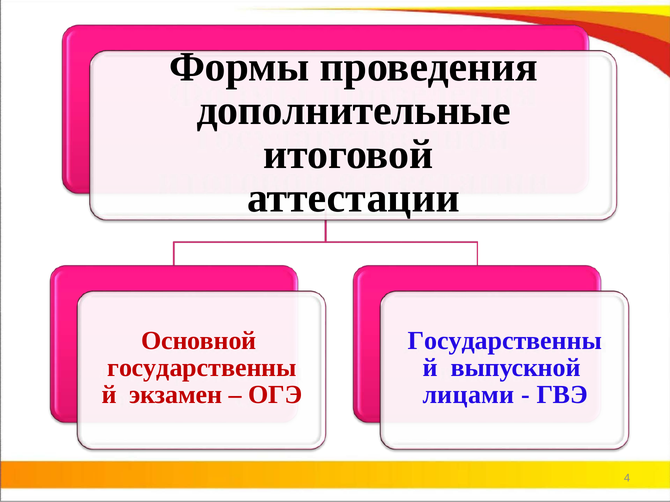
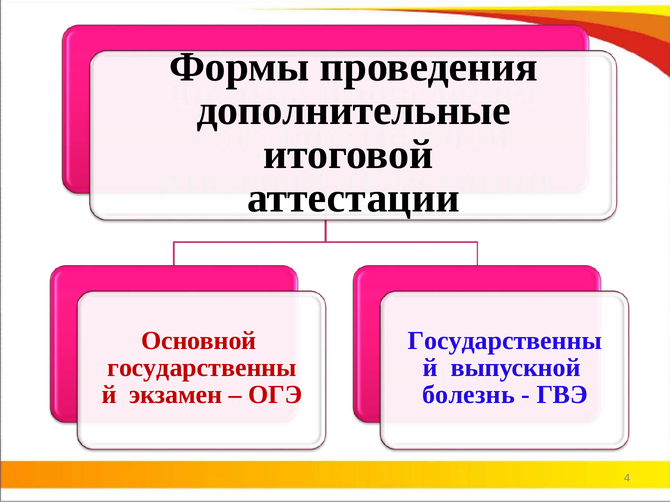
лицами: лицами -> болезнь (468, 395)
